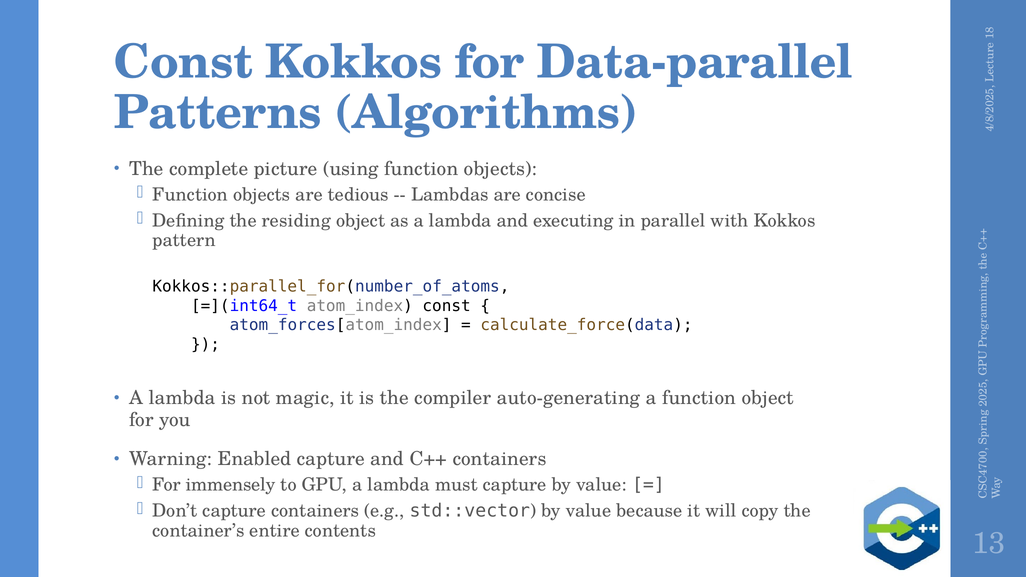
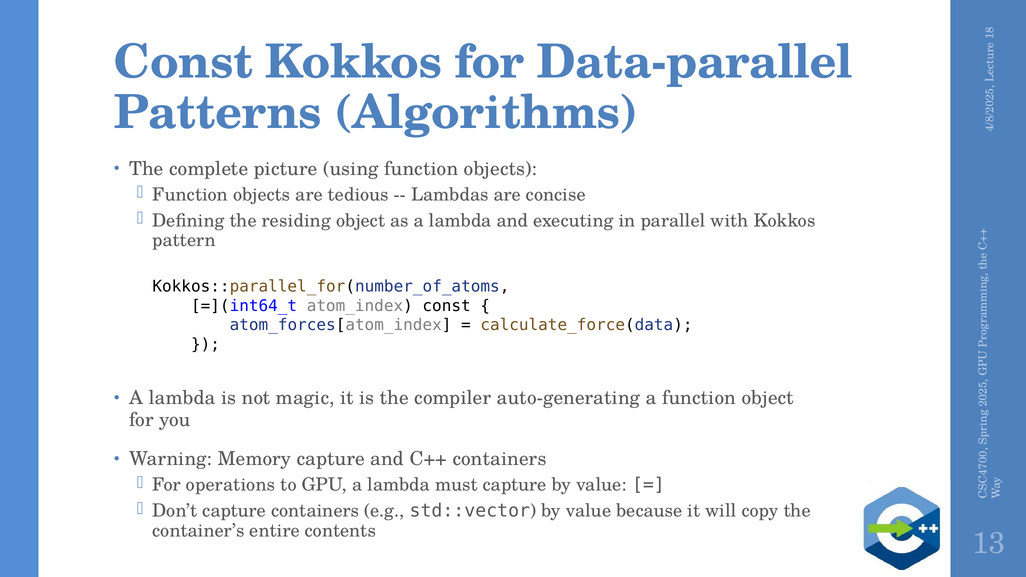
Enabled: Enabled -> Memory (254, 459)
immensely: immensely -> operations (231, 485)
